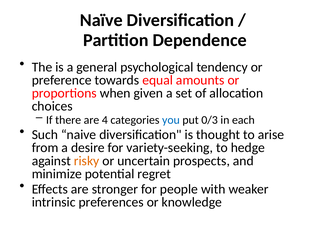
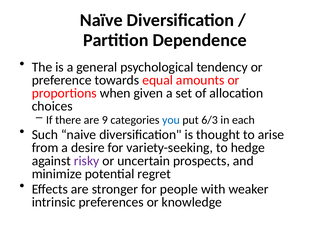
4: 4 -> 9 (105, 120)
0/3: 0/3 -> 6/3 (210, 120)
risky colour: orange -> purple (87, 161)
